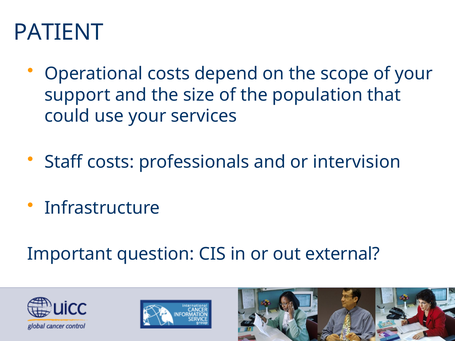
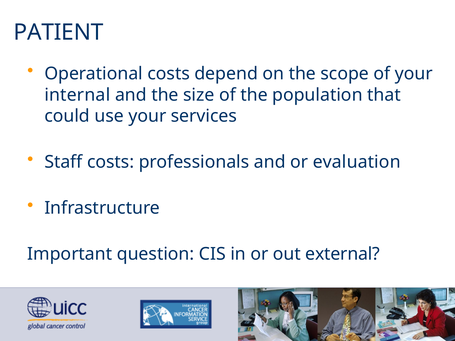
support: support -> internal (77, 95)
intervision: intervision -> evaluation (357, 162)
